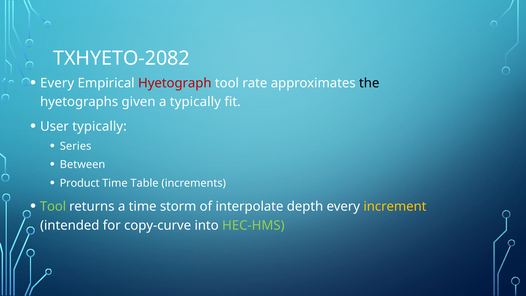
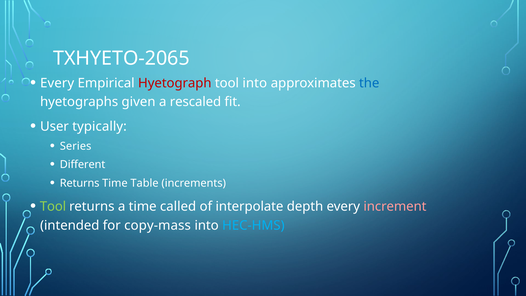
TXHYETO-2082: TXHYETO-2082 -> TXHYETO-2065 (122, 58)
tool rate: rate -> into (255, 83)
the colour: black -> blue (369, 83)
a typically: typically -> rescaled (195, 102)
Between: Between -> Different (83, 165)
Product: Product -> Returns (80, 183)
storm: storm -> called (178, 206)
increment colour: yellow -> pink (395, 206)
copy-curve: copy-curve -> copy-mass (158, 225)
HEC-HMS colour: light green -> light blue (253, 225)
